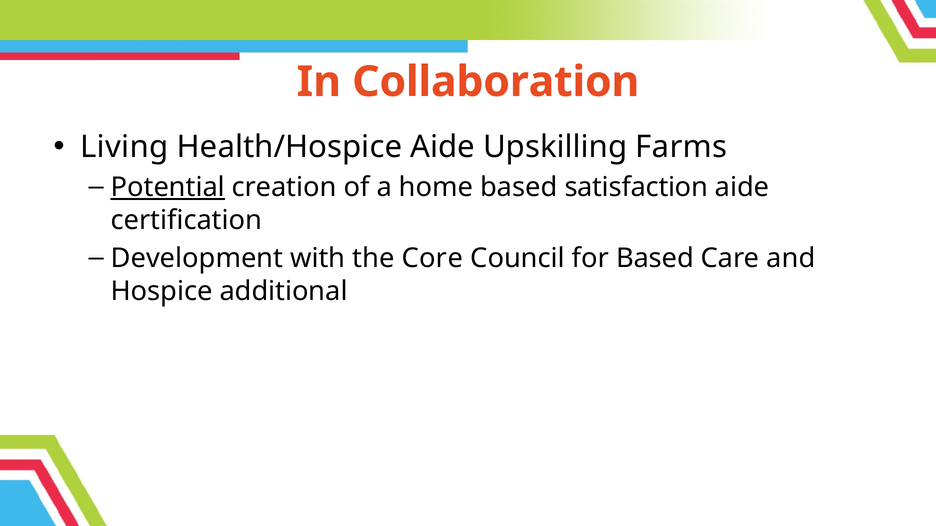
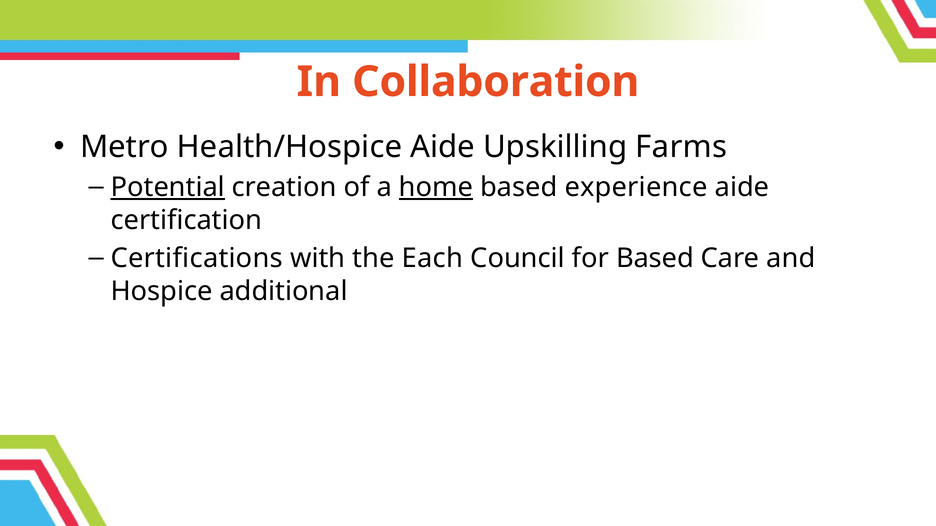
Living: Living -> Metro (124, 147)
home underline: none -> present (436, 187)
satisfaction: satisfaction -> experience (636, 187)
Development: Development -> Certifications (197, 259)
Core: Core -> Each (432, 259)
